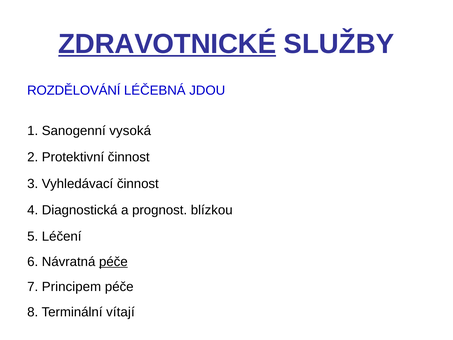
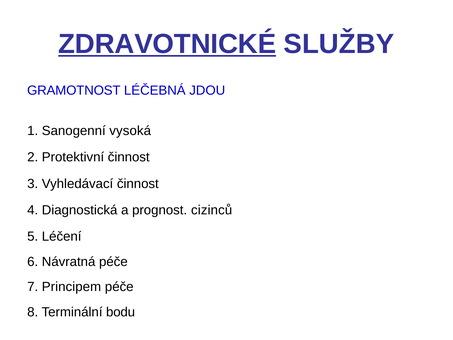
ROZDĚLOVÁNÍ: ROZDĚLOVÁNÍ -> GRAMOTNOST (74, 90)
blízkou: blízkou -> cizinců (212, 210)
péče underline: present -> none (113, 262)
vítají: vítají -> bodu (121, 312)
